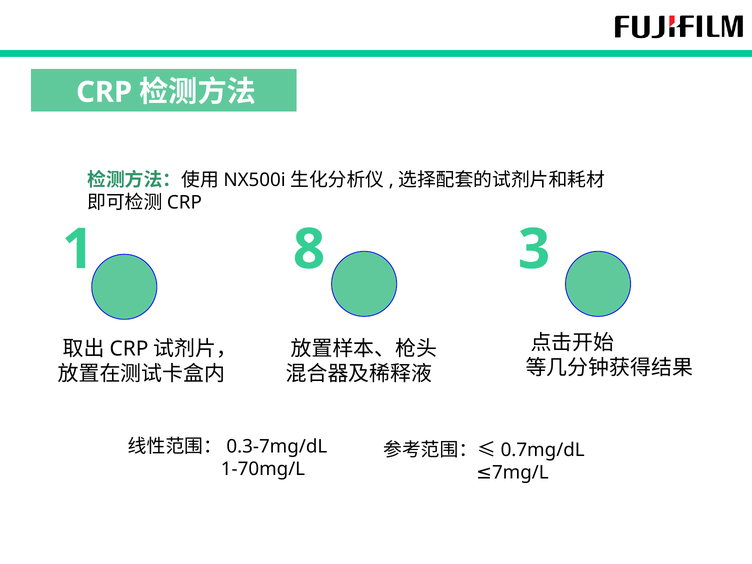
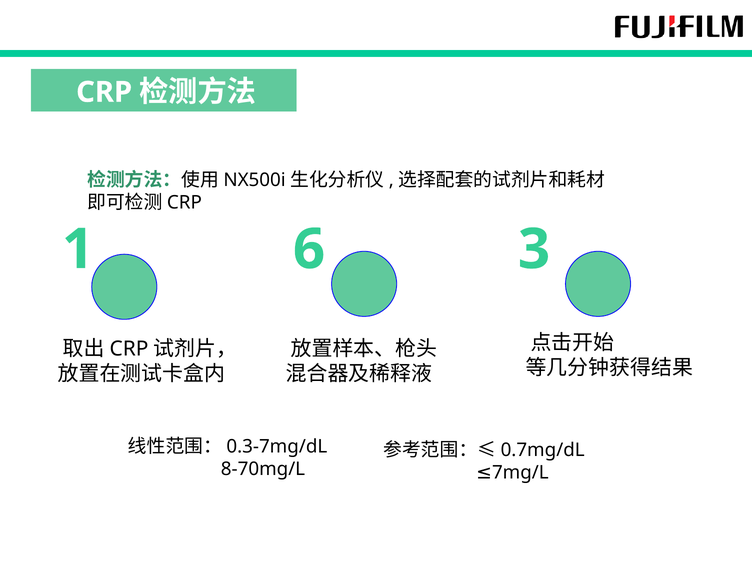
8: 8 -> 6 (309, 250)
1-70mg/L: 1-70mg/L -> 8-70mg/L (263, 469)
